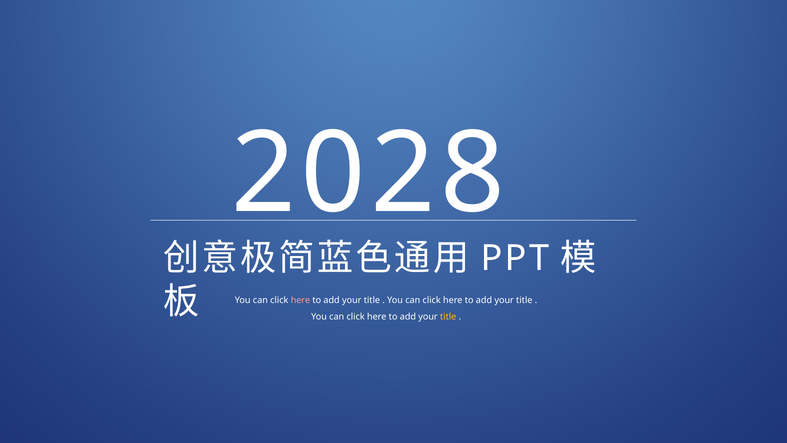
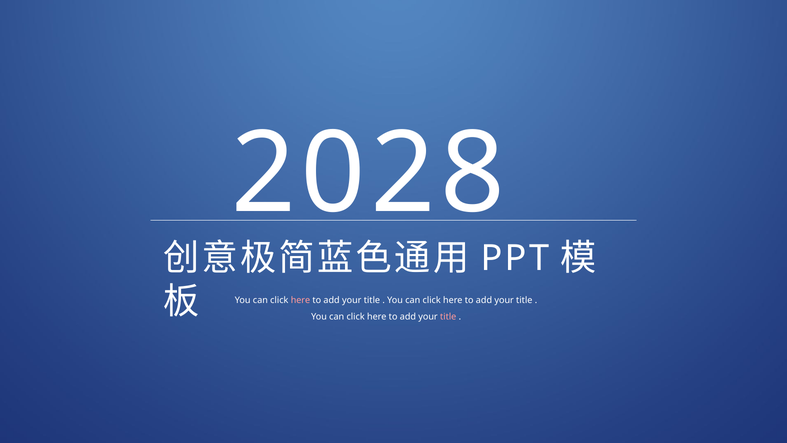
title colour: yellow -> pink (448, 317)
